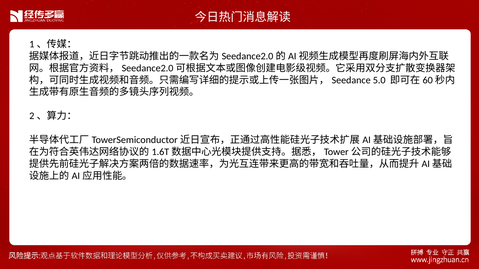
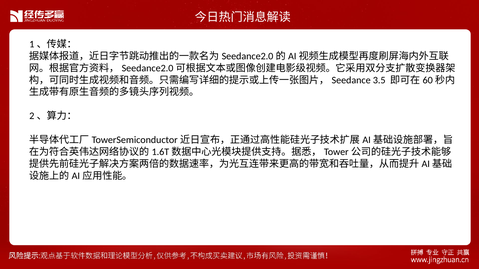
5.0: 5.0 -> 3.5 (379, 80)
